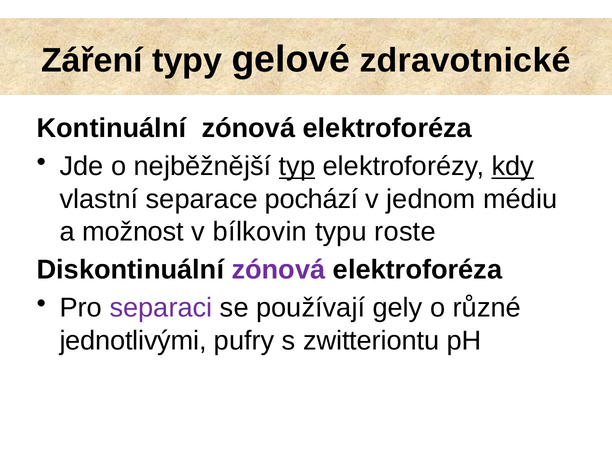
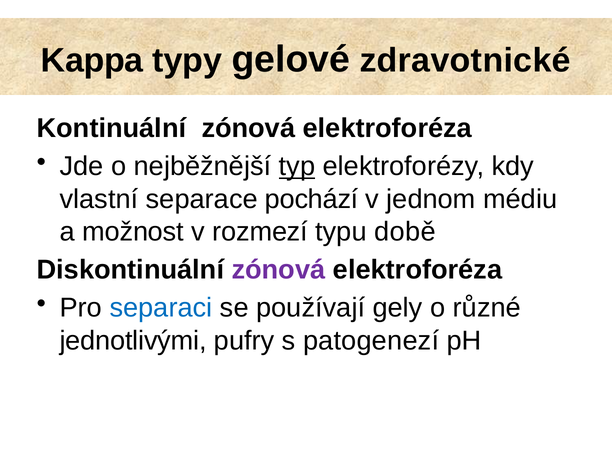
Záření: Záření -> Kappa (92, 60)
kdy underline: present -> none (513, 166)
bílkovin: bílkovin -> rozmezí (260, 232)
roste: roste -> době (405, 232)
separaci colour: purple -> blue (161, 308)
zwitteriontu: zwitteriontu -> patogenezí (371, 341)
